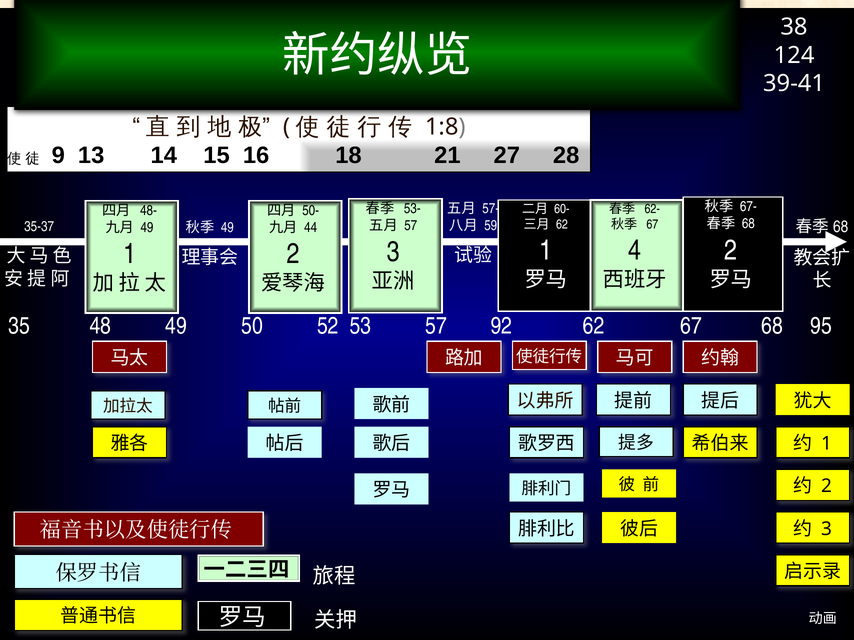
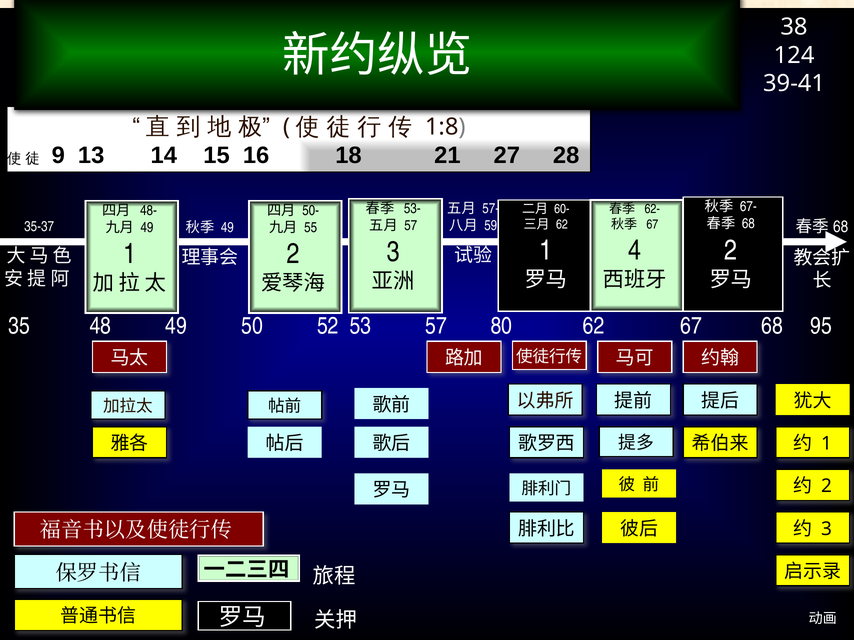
44: 44 -> 55 (311, 228)
92: 92 -> 80 (501, 326)
